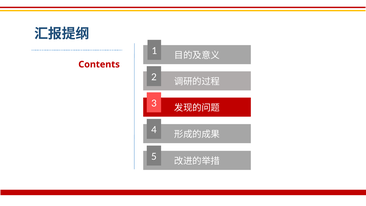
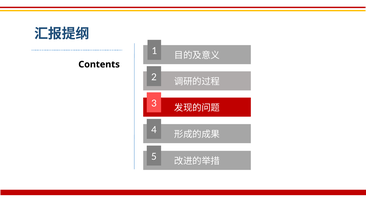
Contents colour: red -> black (99, 64)
